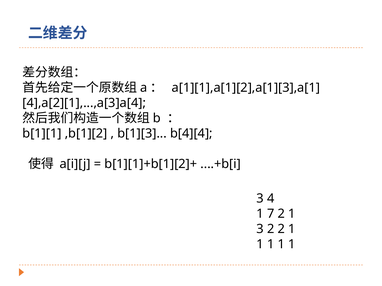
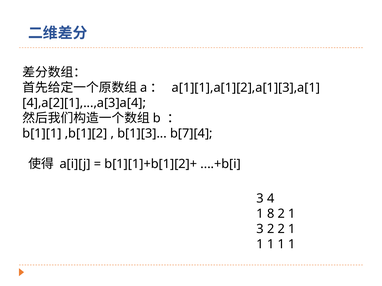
b[4][4: b[4][4 -> b[7][4 (191, 134)
7: 7 -> 8 (271, 214)
